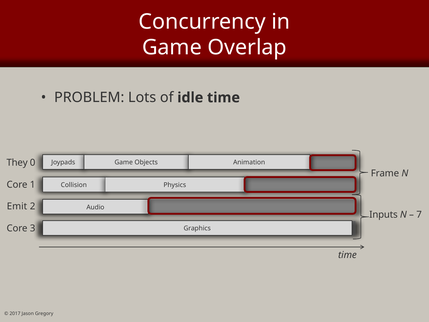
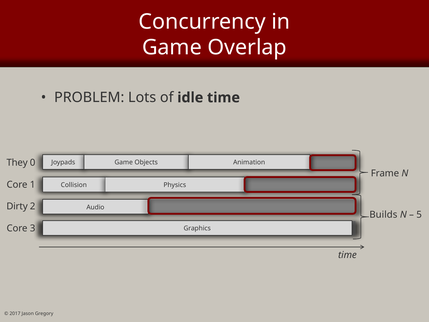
Emit: Emit -> Dirty (17, 206)
Inputs: Inputs -> Builds (383, 215)
7: 7 -> 5 (419, 215)
